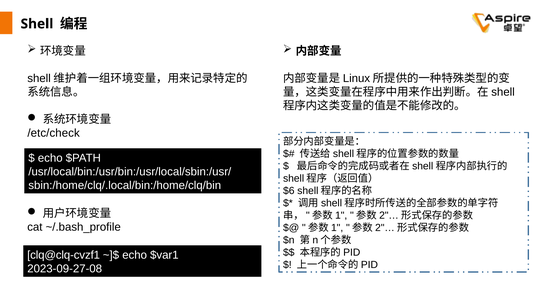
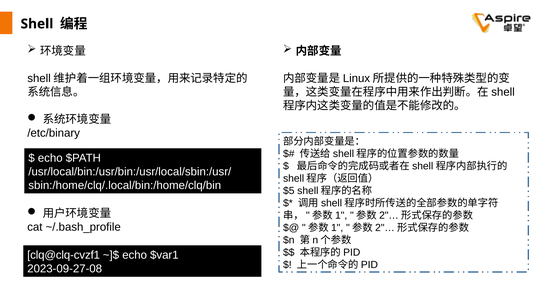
/etc/check: /etc/check -> /etc/binary (54, 133)
$6: $6 -> $5 (289, 190)
